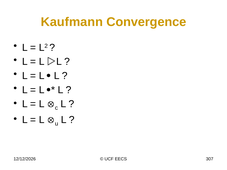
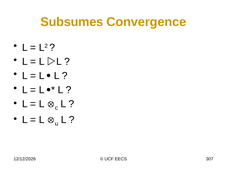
Kaufmann: Kaufmann -> Subsumes (72, 22)
